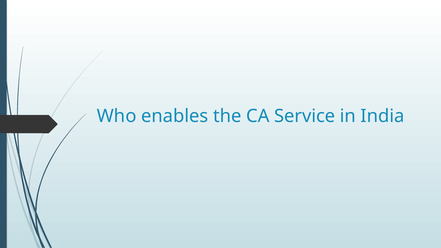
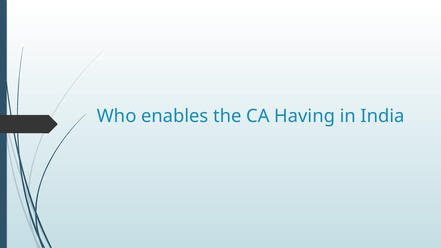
Service: Service -> Having (305, 116)
